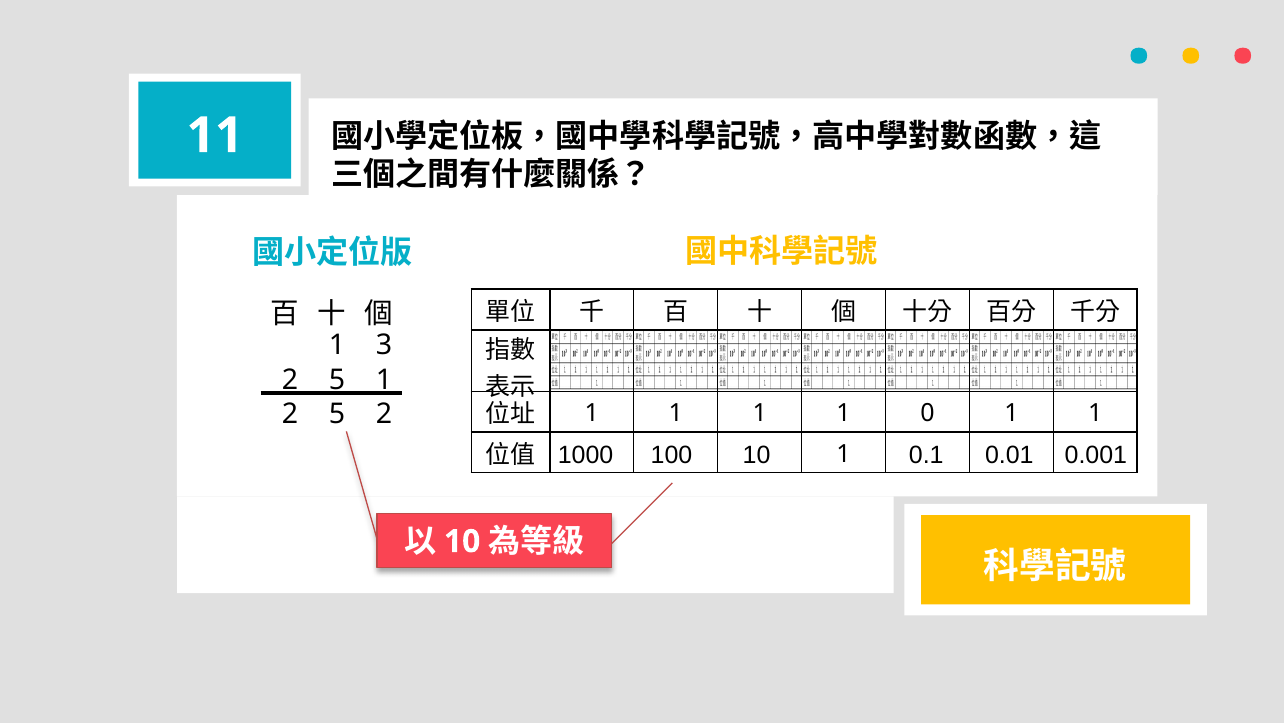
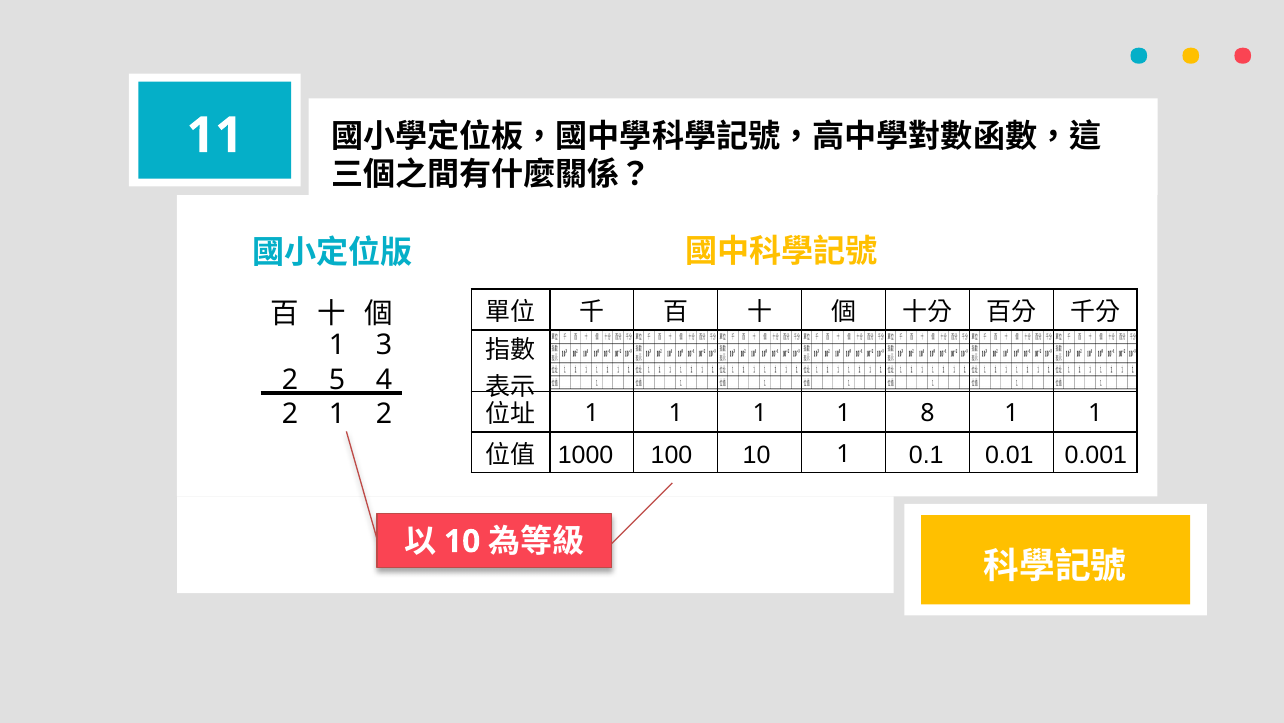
5 1: 1 -> 4 (384, 379)
0: 0 -> 8 (928, 413)
5: 5 -> 1 (337, 414)
